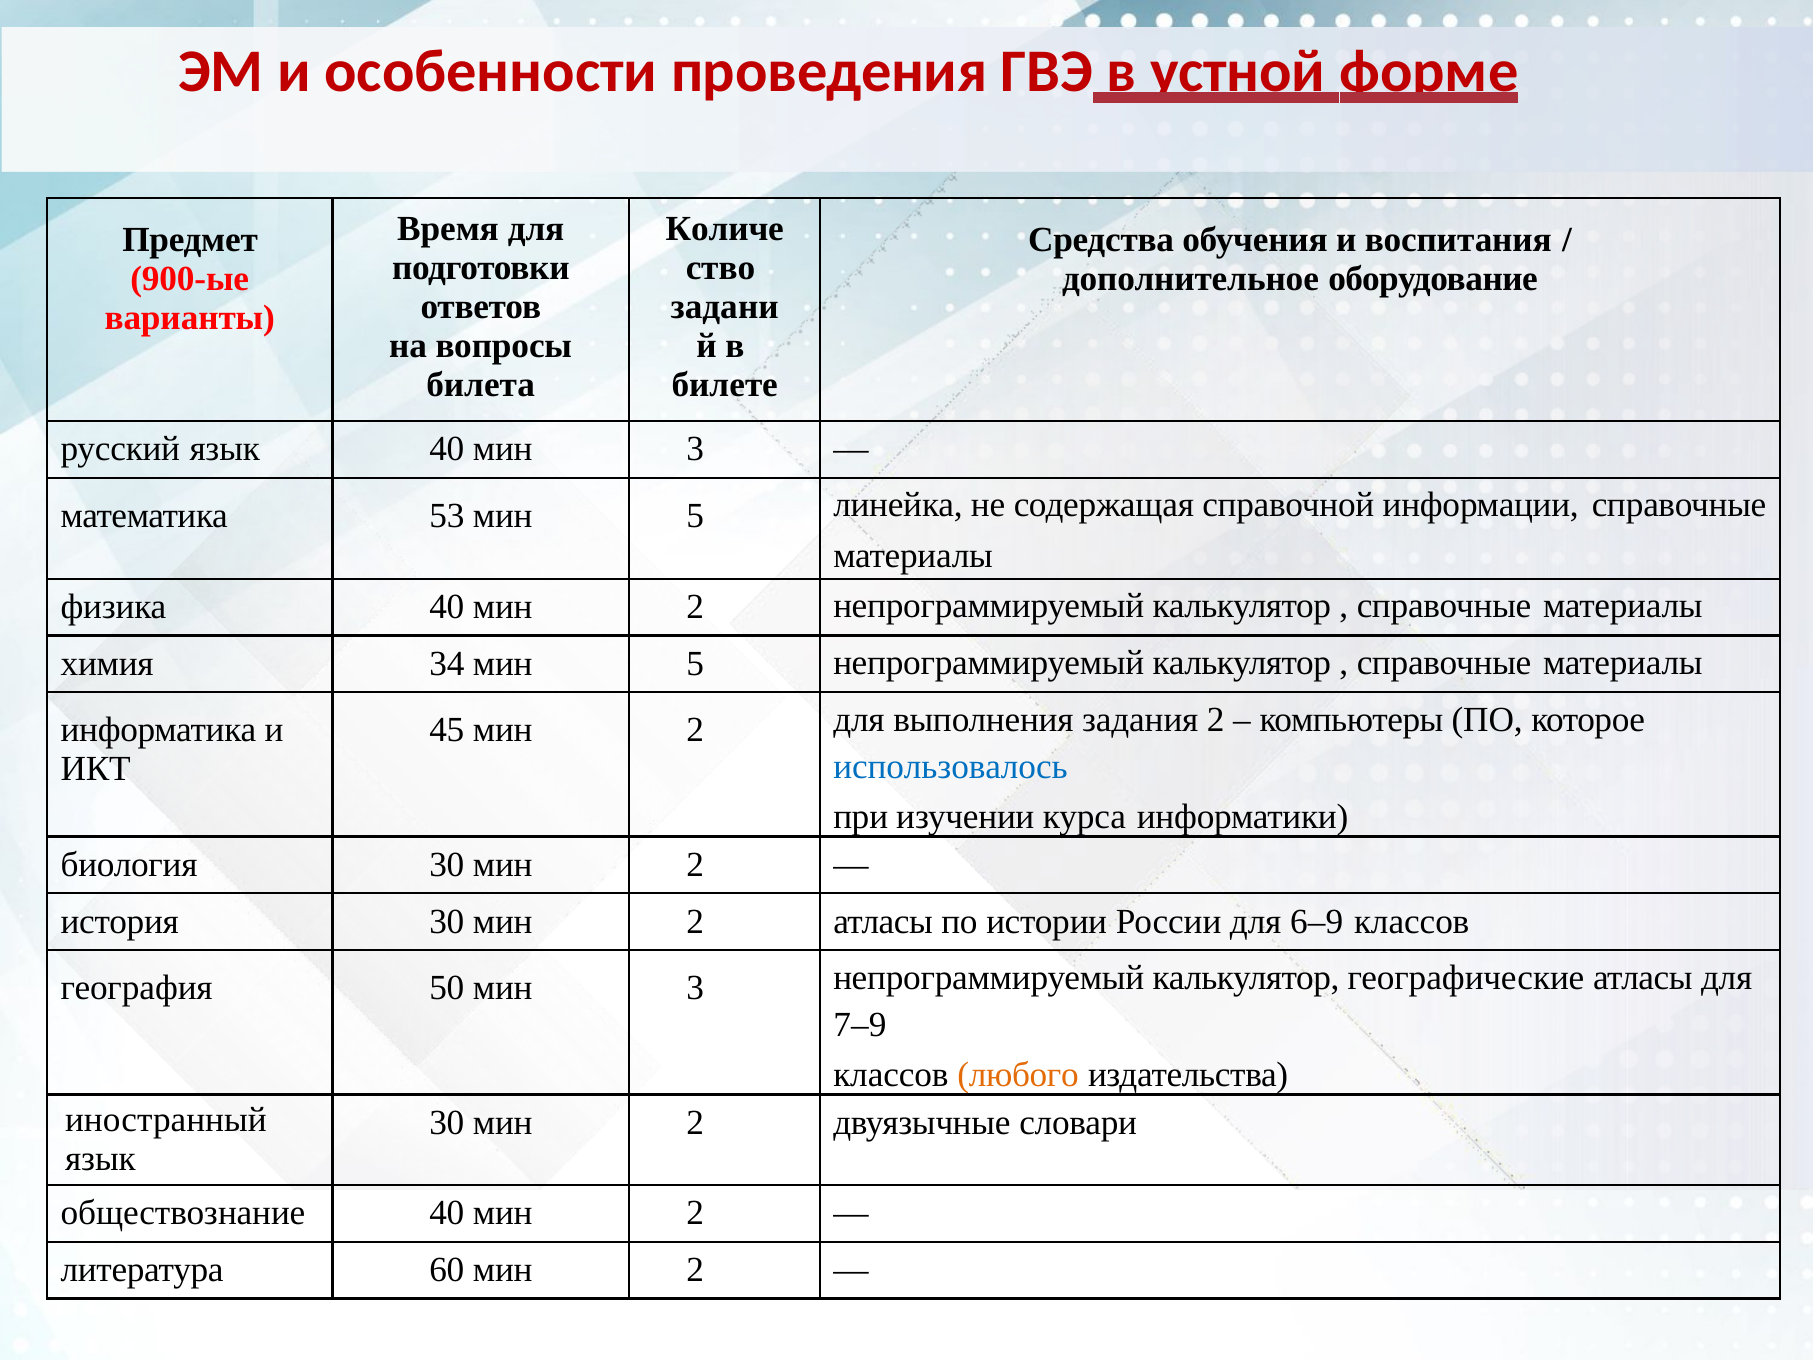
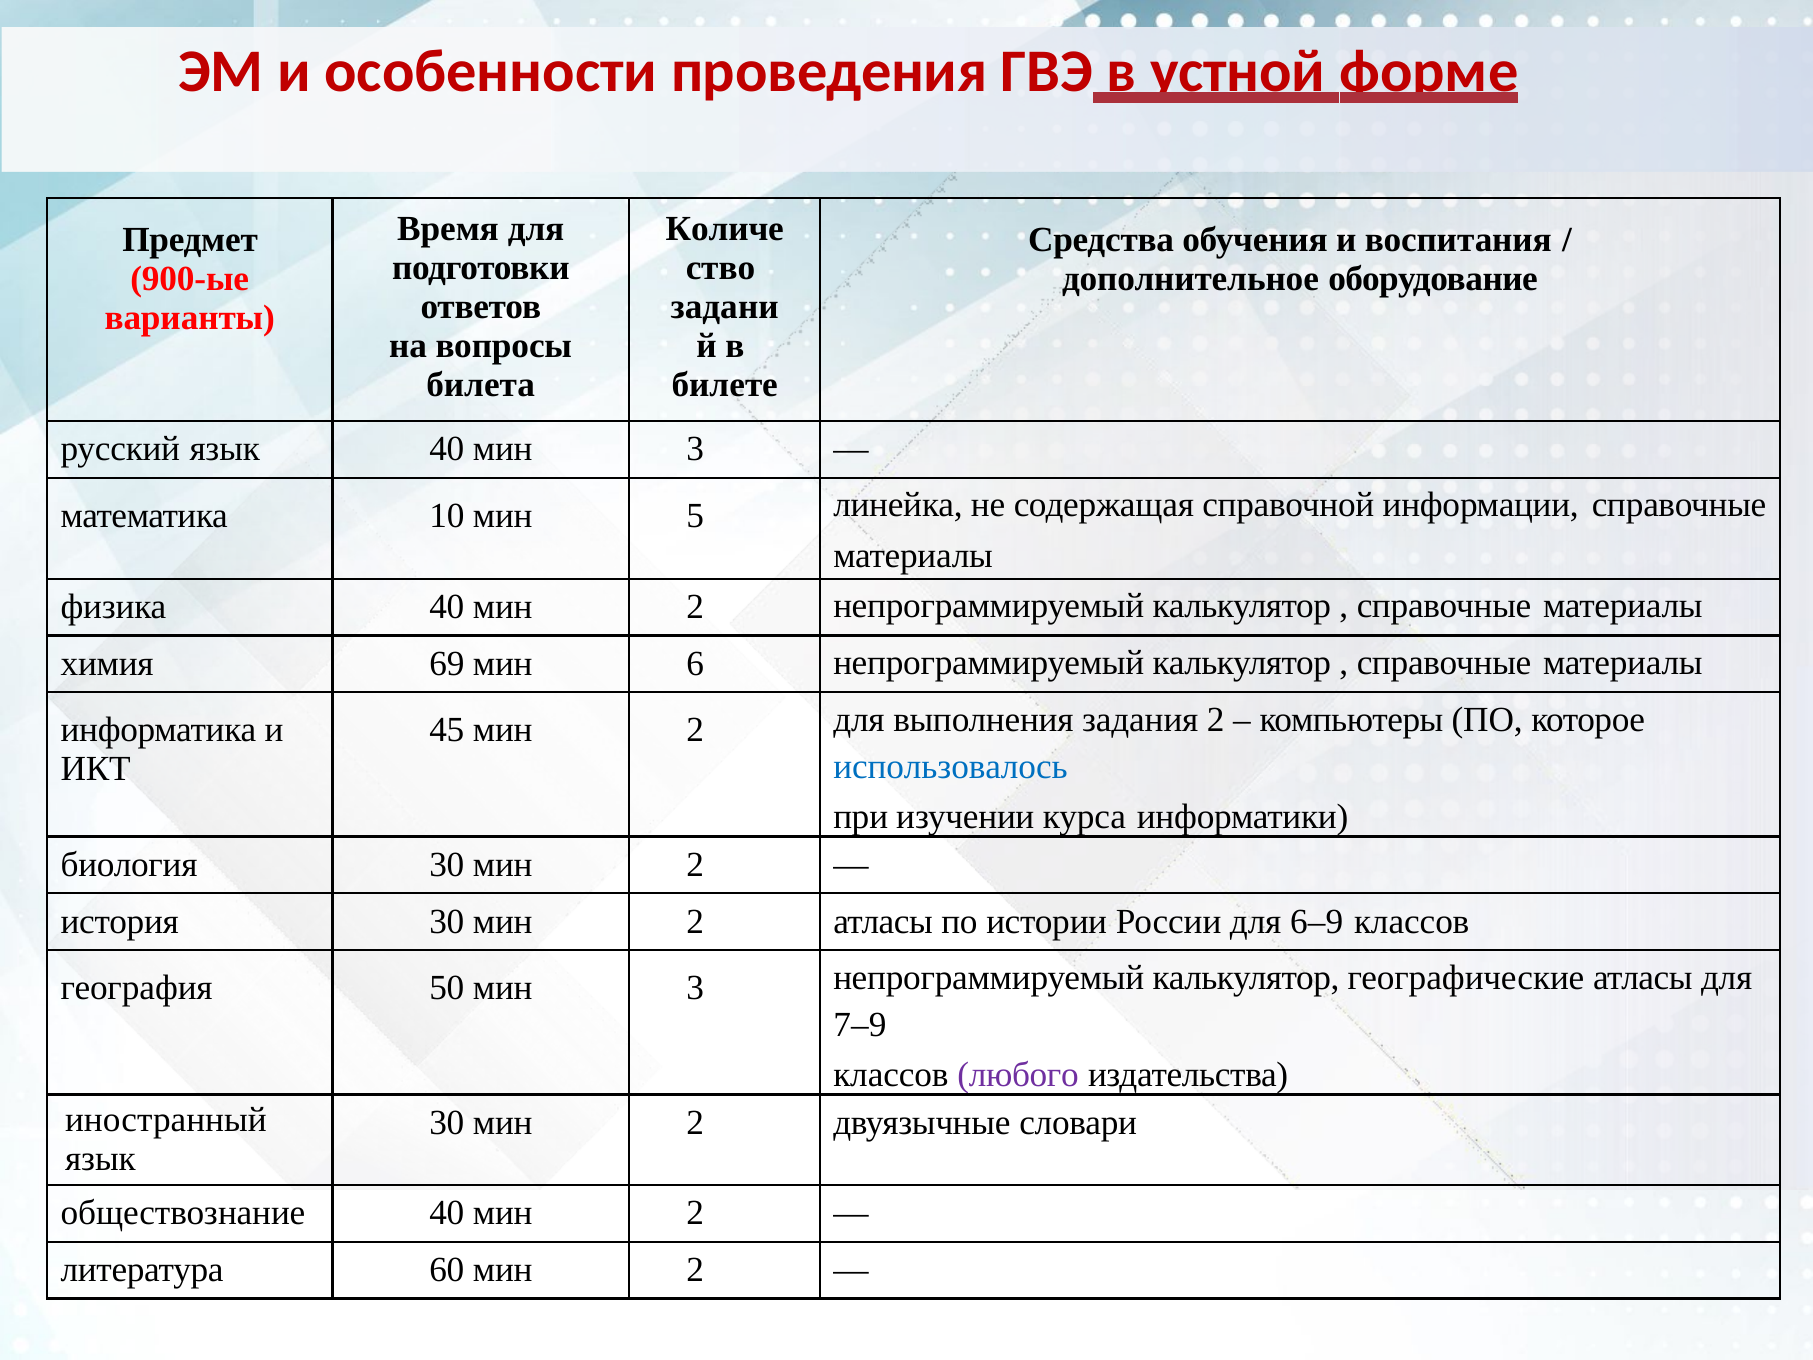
53: 53 -> 10 (447, 515)
34: 34 -> 69 (447, 663)
5: 5 -> 6 (695, 663)
любого colour: orange -> purple (1018, 1075)
